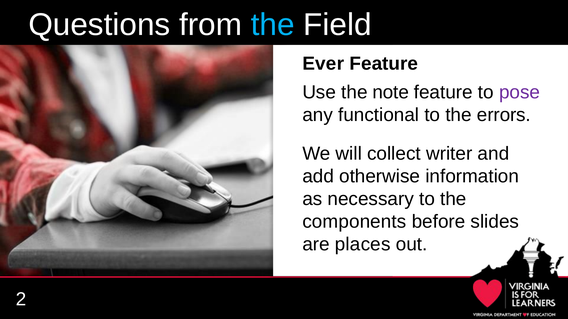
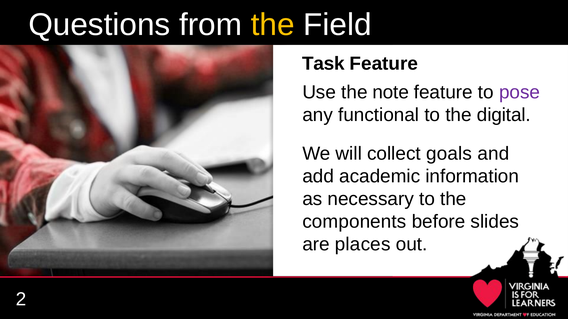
the colour: light blue -> yellow (273, 25)
Ever: Ever -> Task (323, 64)
errors: errors -> digital (504, 115)
writer: writer -> goals (449, 154)
otherwise: otherwise -> academic (380, 176)
